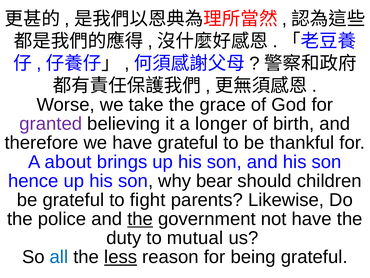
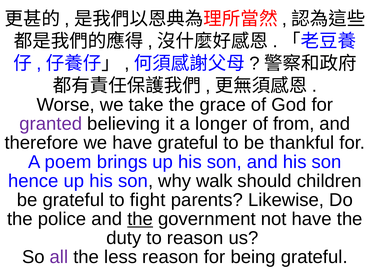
birth: birth -> from (294, 124)
about: about -> poem (68, 162)
bear: bear -> walk (214, 181)
to mutual: mutual -> reason (195, 238)
all colour: blue -> purple (59, 257)
less underline: present -> none (121, 257)
